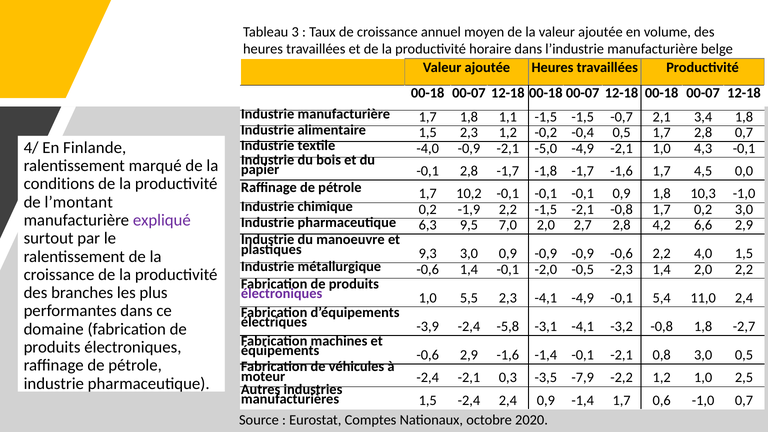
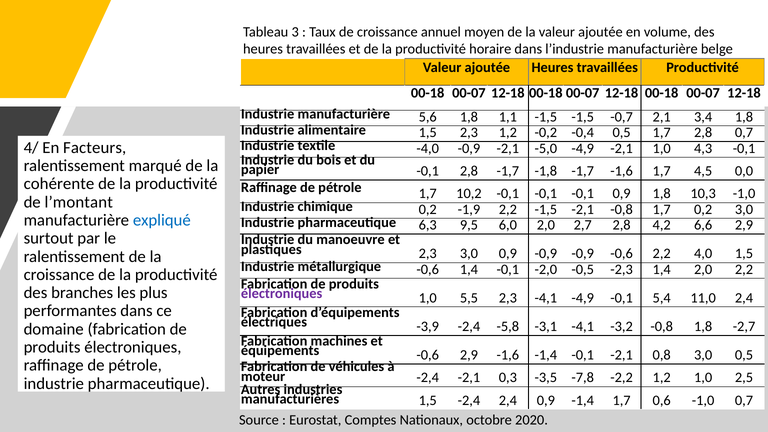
manufacturière 1,7: 1,7 -> 5,6 (428, 117)
Finlande: Finlande -> Facteurs (95, 148)
conditions: conditions -> cohérente (59, 184)
expliqué colour: purple -> blue (162, 220)
7,0: 7,0 -> 6,0 (508, 225)
plastiques 9,3: 9,3 -> 2,3 (428, 254)
-7,9: -7,9 -> -7,8 (583, 378)
